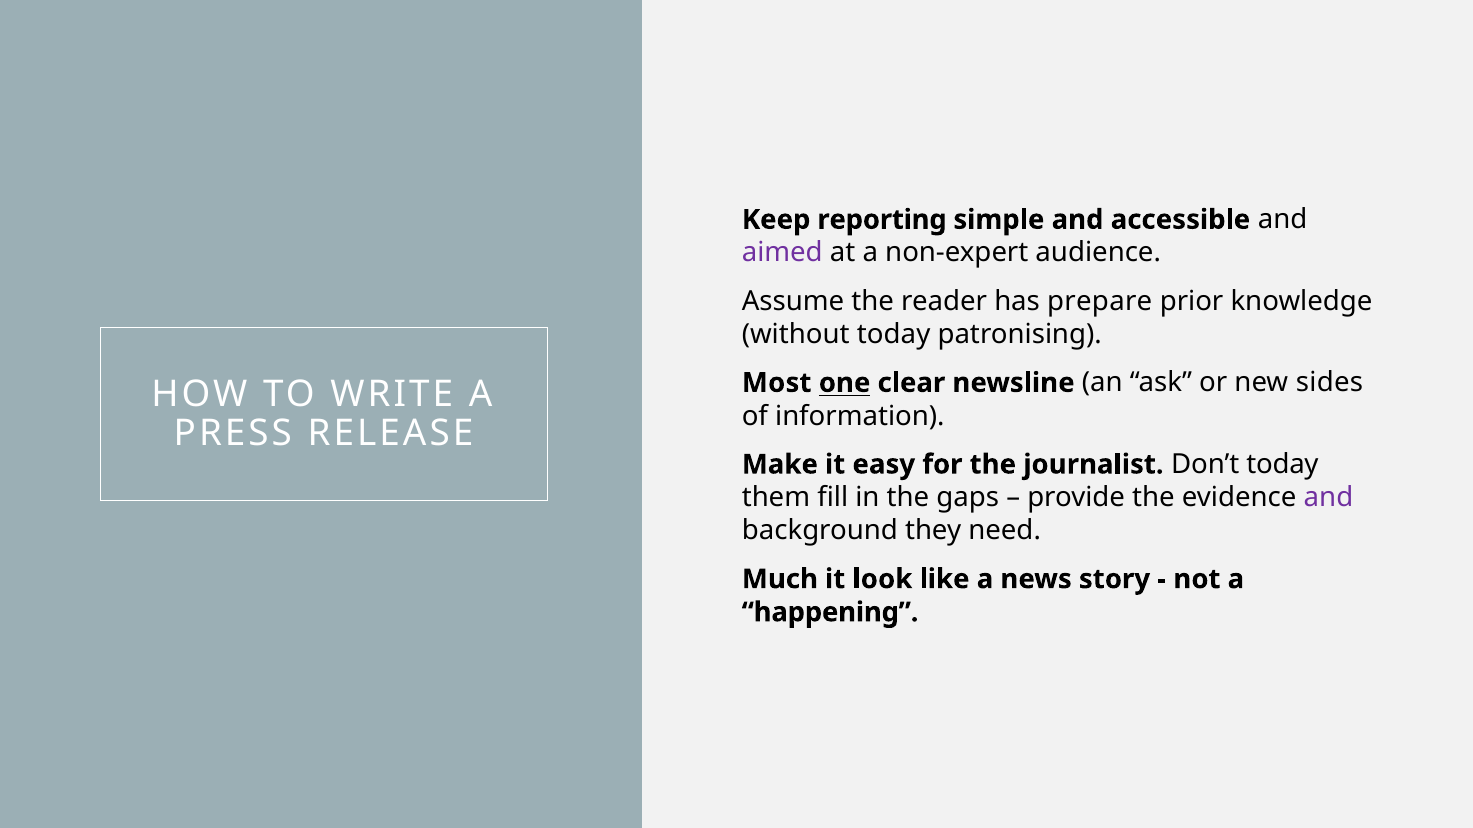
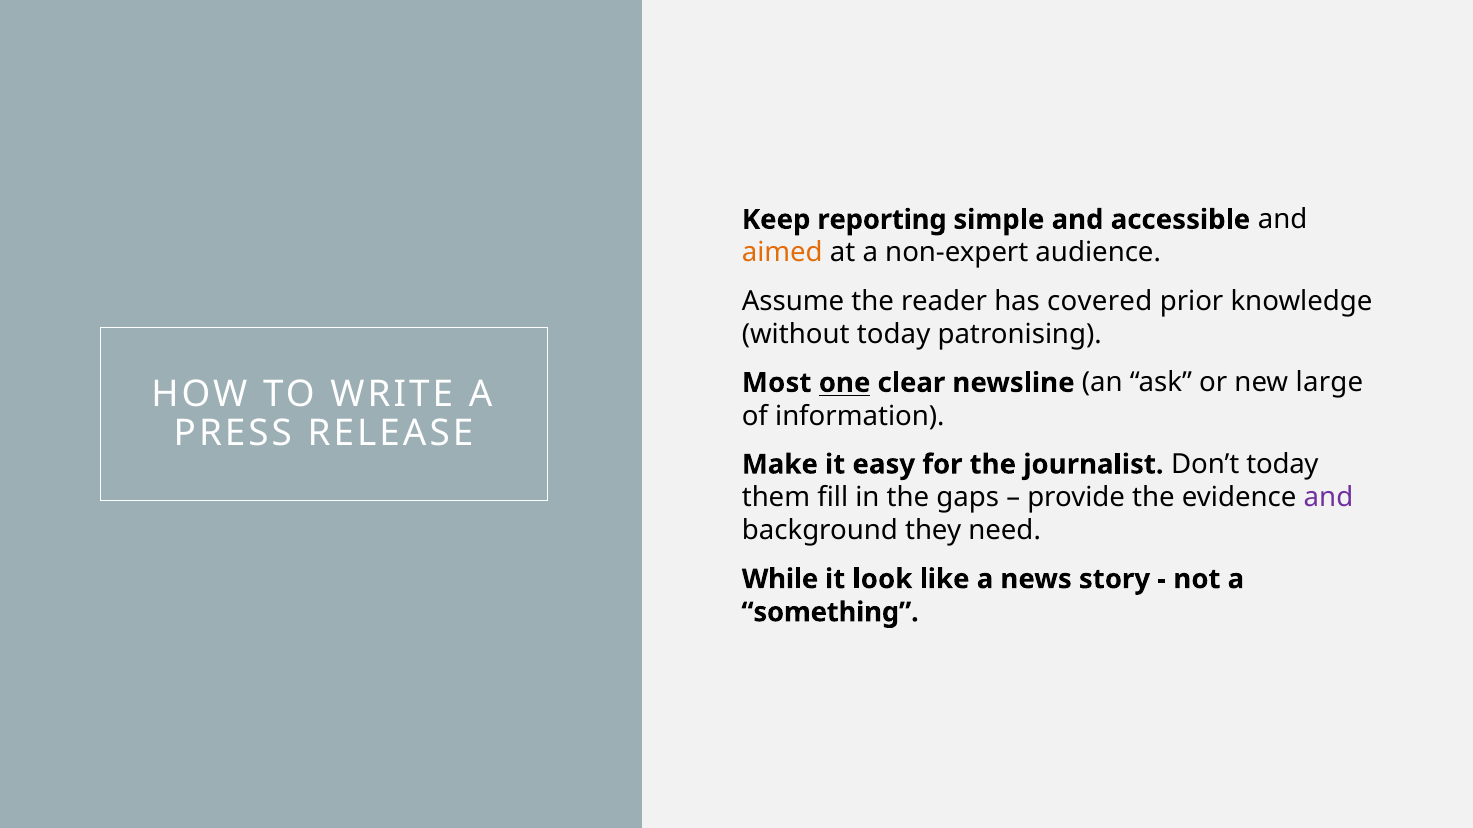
aimed colour: purple -> orange (782, 253)
prepare: prepare -> covered (1100, 301)
sides: sides -> large (1329, 383)
Much: Much -> While (780, 579)
happening: happening -> something (830, 613)
